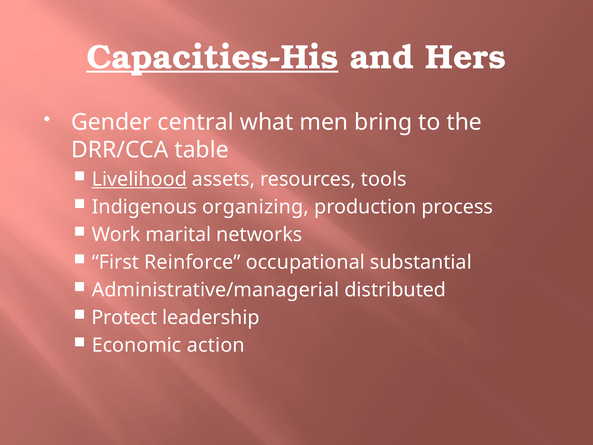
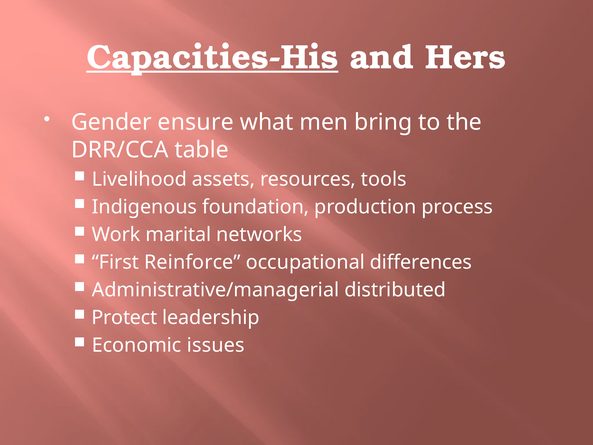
central: central -> ensure (196, 122)
Livelihood underline: present -> none (139, 179)
organizing: organizing -> foundation (256, 207)
substantial: substantial -> differences (421, 262)
action: action -> issues (216, 345)
